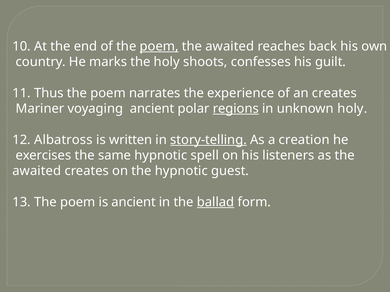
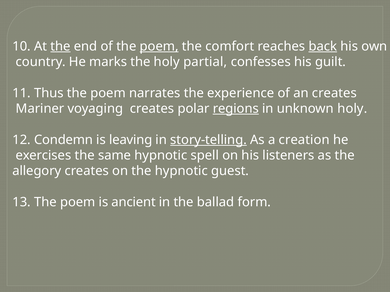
the underline: none -> present (60, 46)
awaited: awaited -> comfort (230, 46)
back underline: none -> present (323, 46)
shoots: shoots -> partial (205, 62)
voyaging ancient: ancient -> creates (152, 109)
Albatross: Albatross -> Condemn (64, 140)
written: written -> leaving (131, 140)
awaited: awaited -> allegory (37, 171)
ballad underline: present -> none (216, 202)
